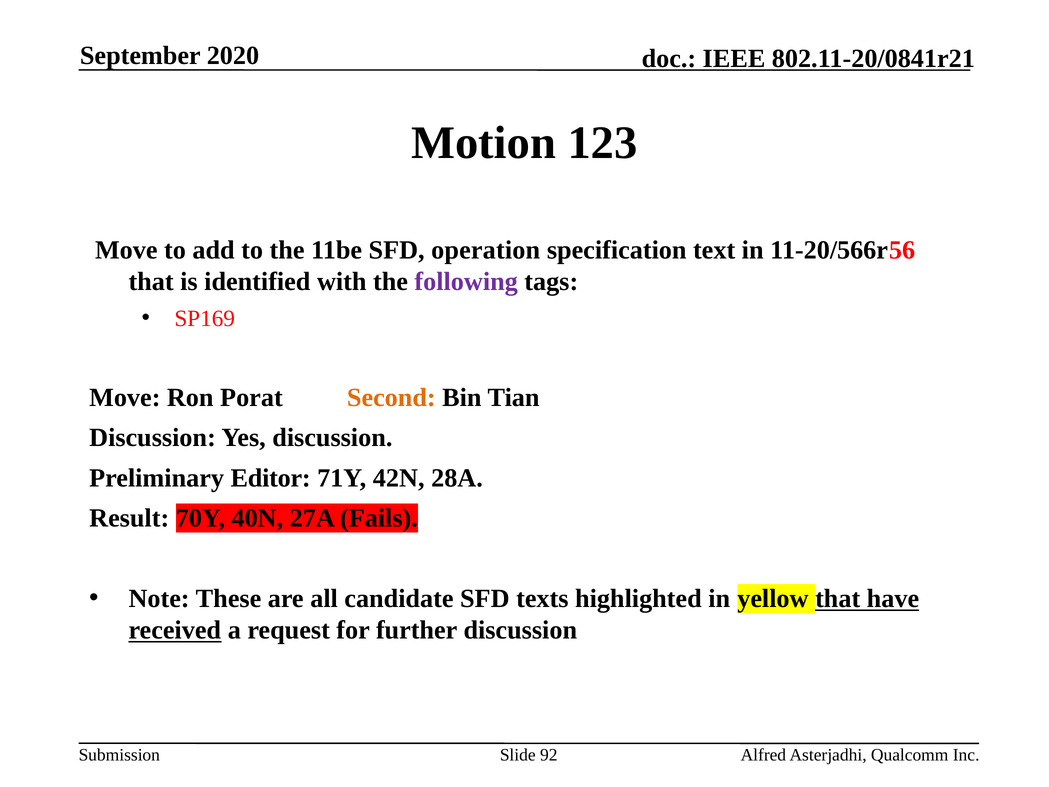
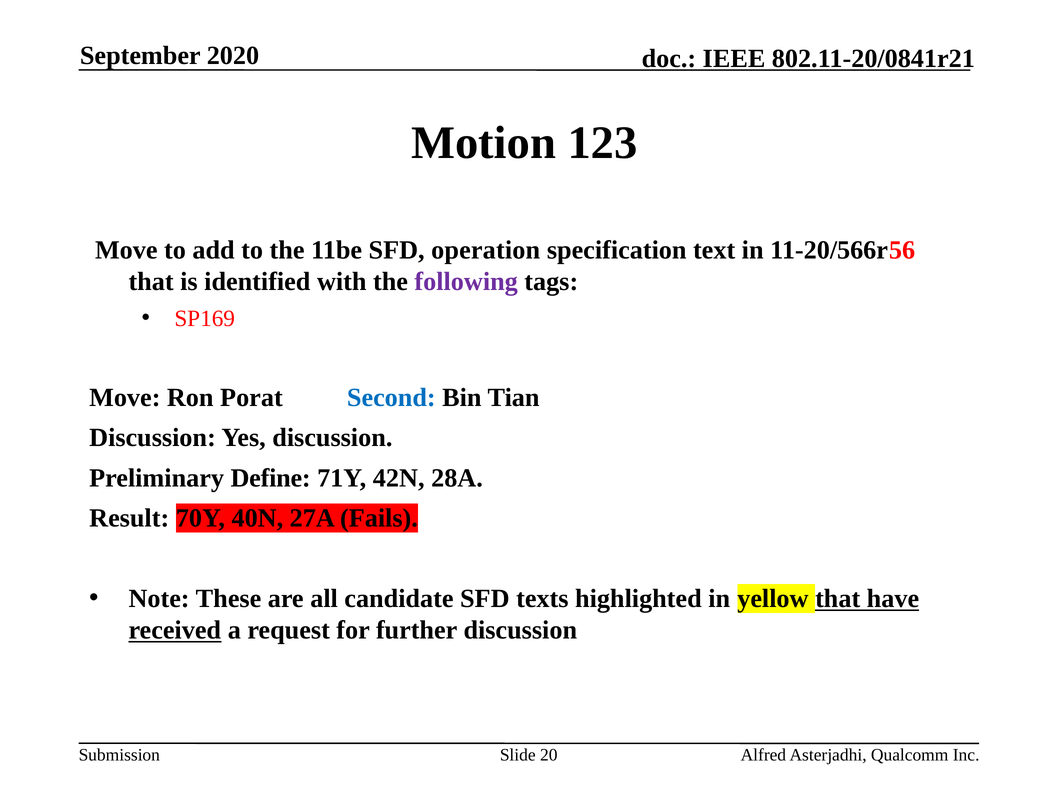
Second colour: orange -> blue (391, 397)
Editor: Editor -> Define (271, 478)
92: 92 -> 20 (549, 755)
